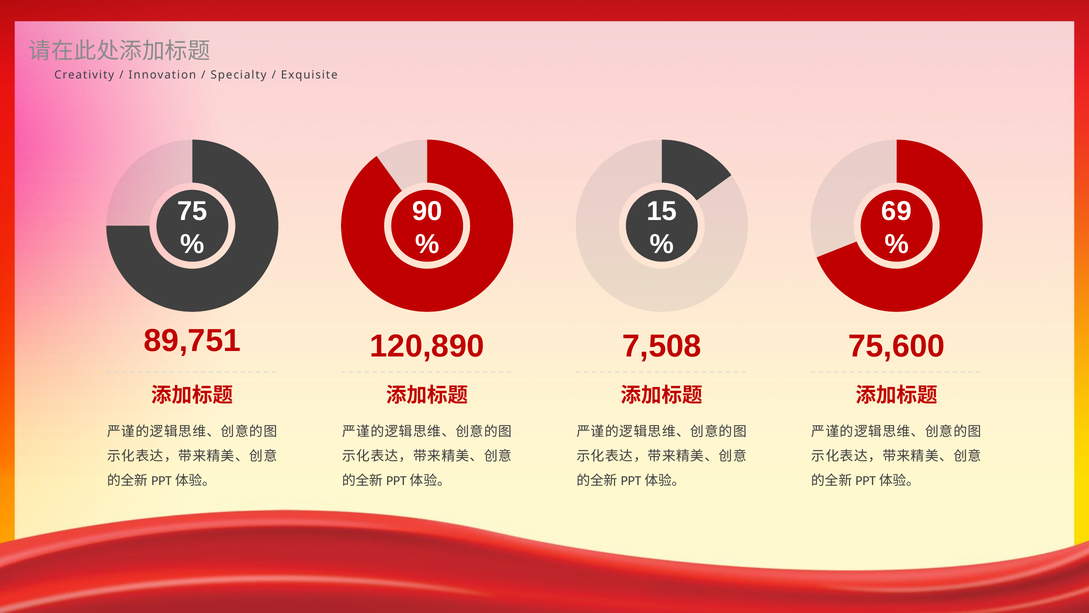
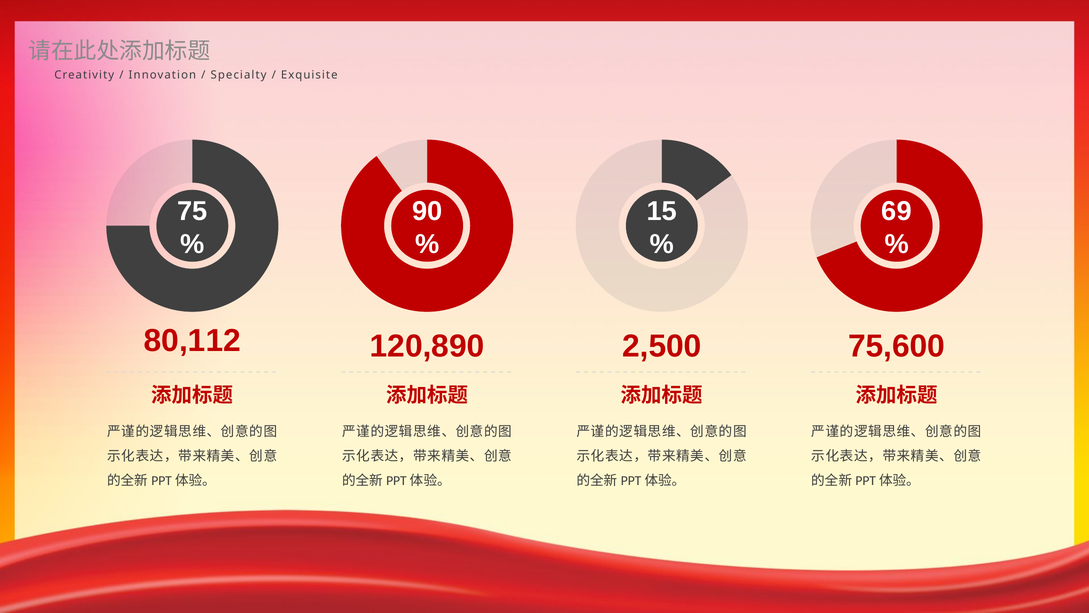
89,751: 89,751 -> 80,112 (192, 341)
7,508: 7,508 -> 2,500 (662, 346)
